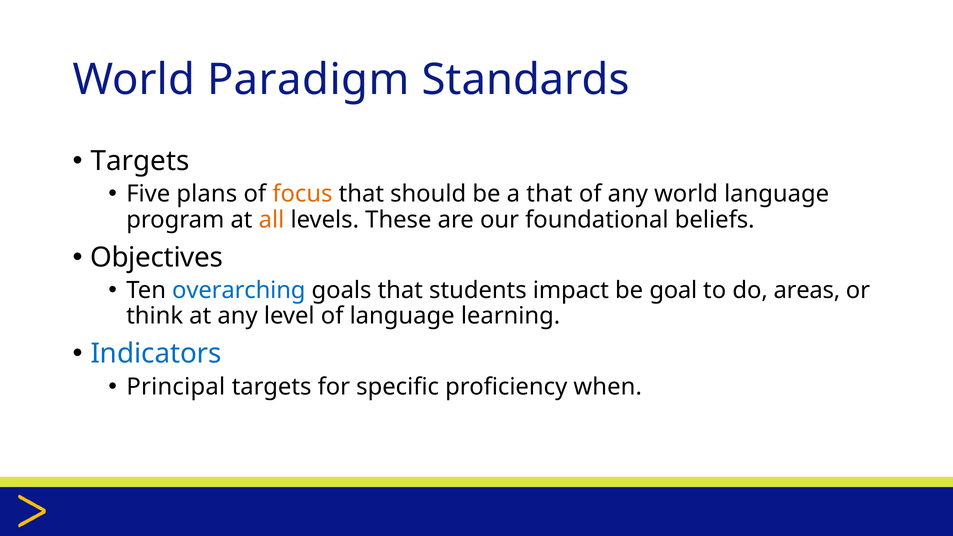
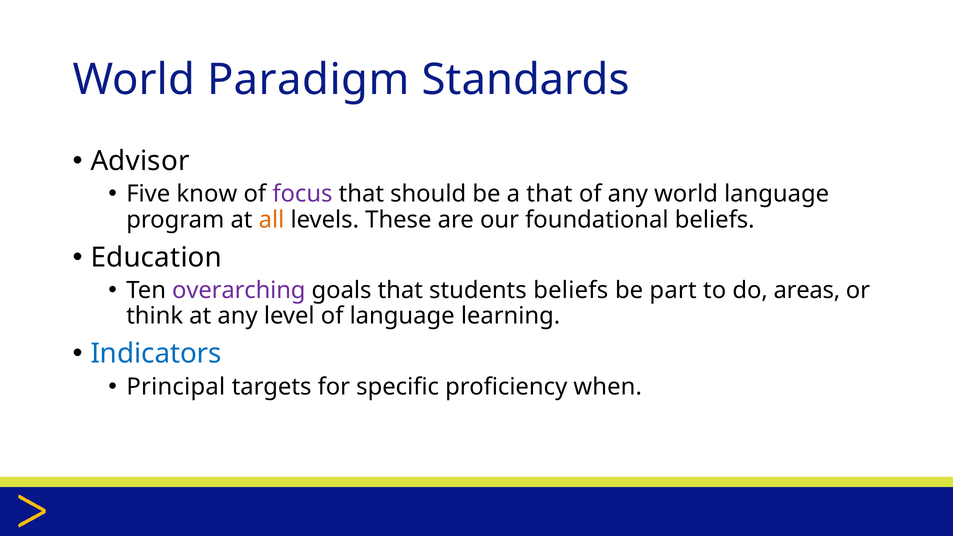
Targets: Targets -> Advisor (140, 161)
plans: plans -> know (207, 194)
focus colour: orange -> purple (302, 194)
Objectives: Objectives -> Education (156, 257)
overarching colour: blue -> purple (239, 290)
students impact: impact -> beliefs (571, 290)
goal: goal -> part (673, 290)
